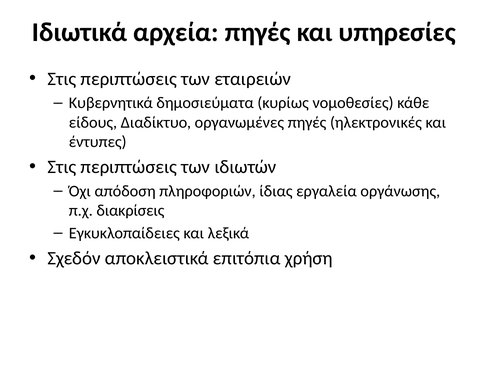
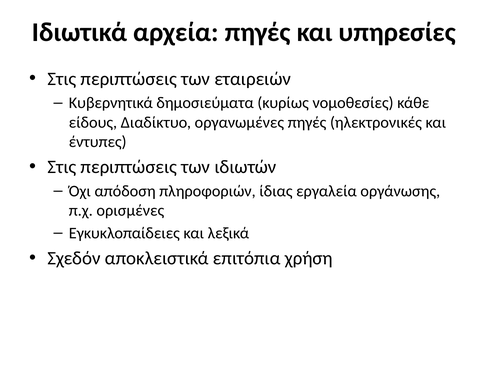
διακρίσεις: διακρίσεις -> ορισμένες (130, 211)
